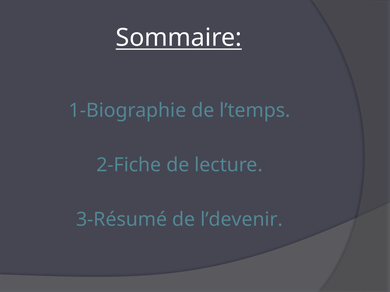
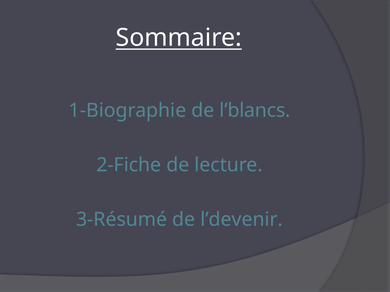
l’temps: l’temps -> l’blancs (255, 111)
